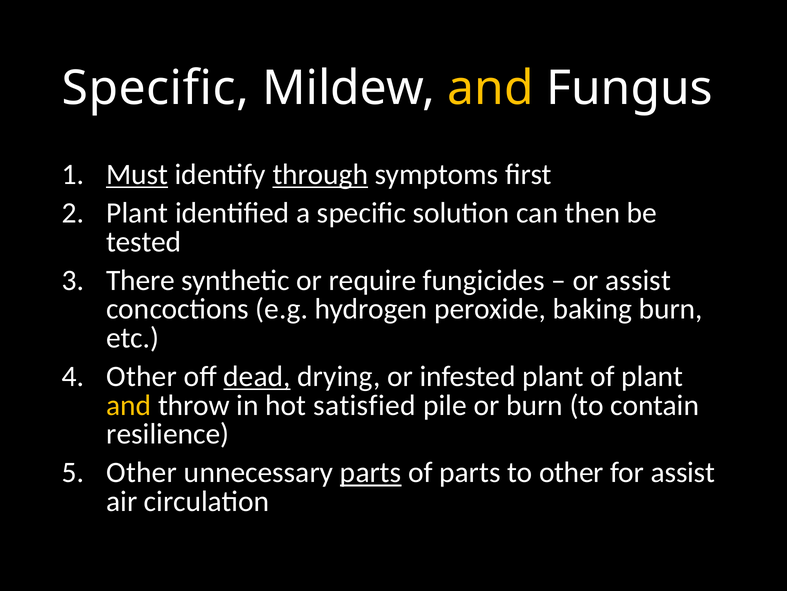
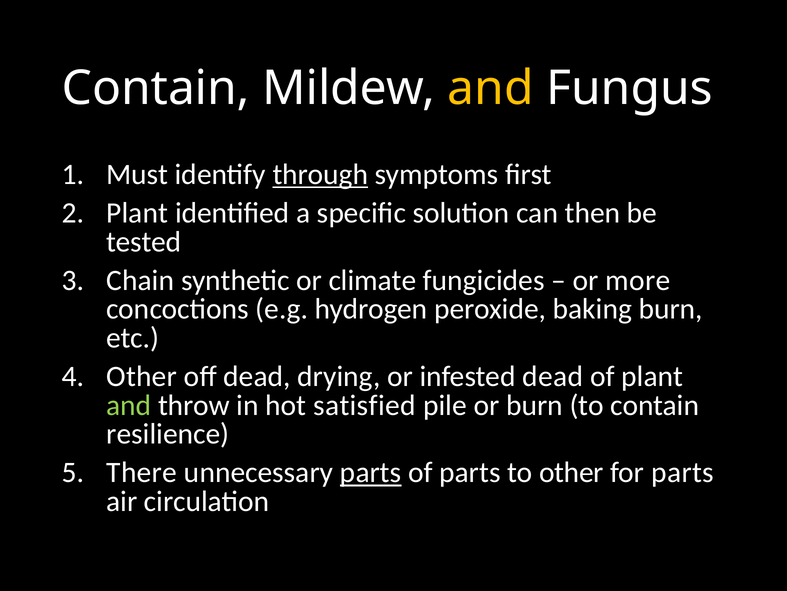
Specific: Specific -> Contain (156, 88)
Must underline: present -> none (137, 174)
There: There -> Chain (140, 280)
require: require -> climate (372, 280)
or assist: assist -> more (638, 280)
dead underline: present -> none (257, 376)
infested plant: plant -> dead (553, 376)
and colour: yellow -> light green (129, 405)
Other: Other -> There (142, 472)
for assist: assist -> parts (683, 472)
